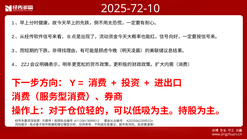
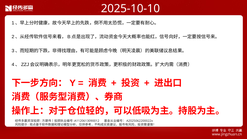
2025-72-10: 2025-72-10 -> 2025-10-10 (130, 8)
